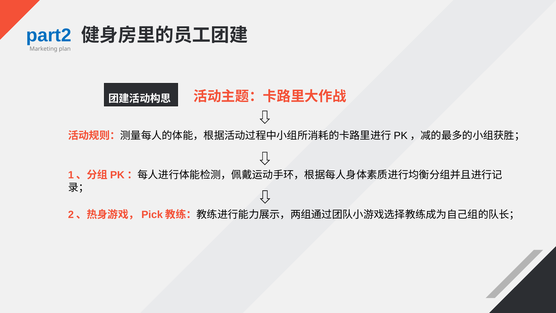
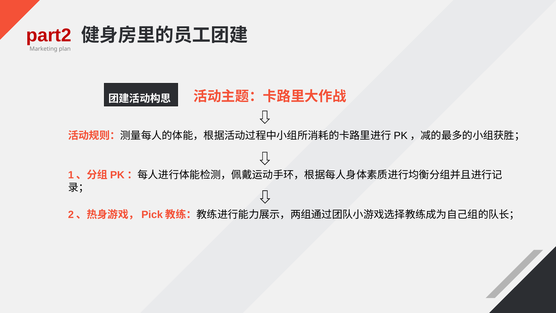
part2 colour: blue -> red (49, 35)
